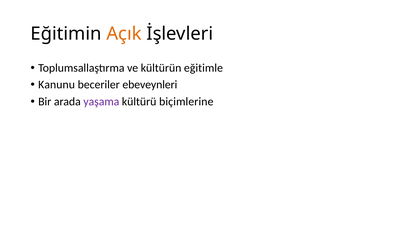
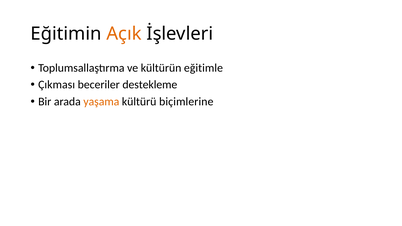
Kanunu: Kanunu -> Çıkması (57, 85)
ebeveynleri: ebeveynleri -> destekleme (150, 85)
yaşama colour: purple -> orange (101, 102)
